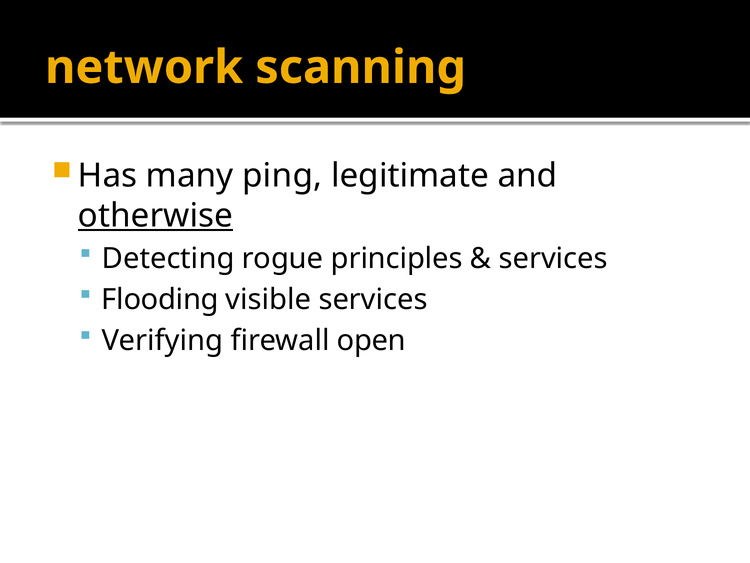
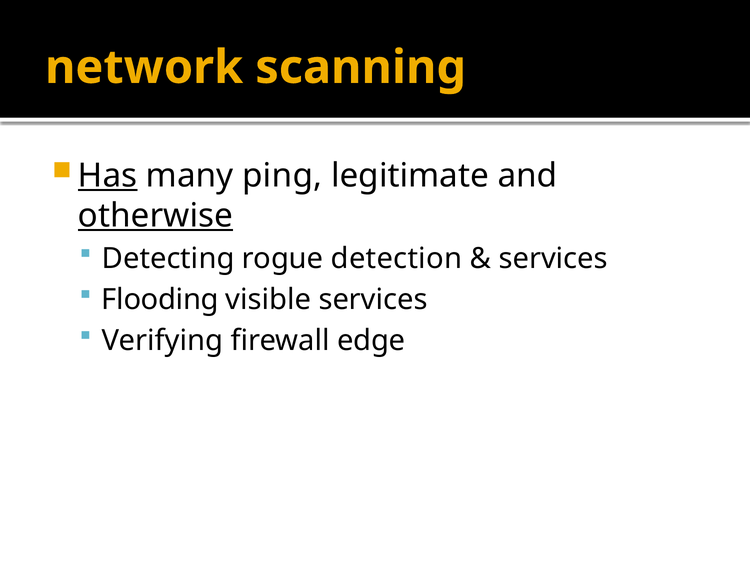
Has underline: none -> present (108, 175)
principles: principles -> detection (397, 259)
open: open -> edge (371, 340)
